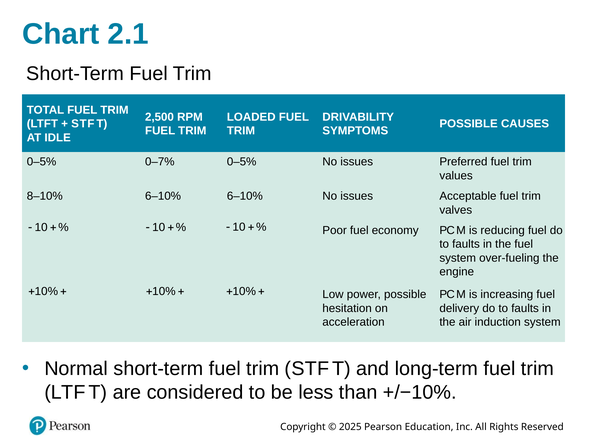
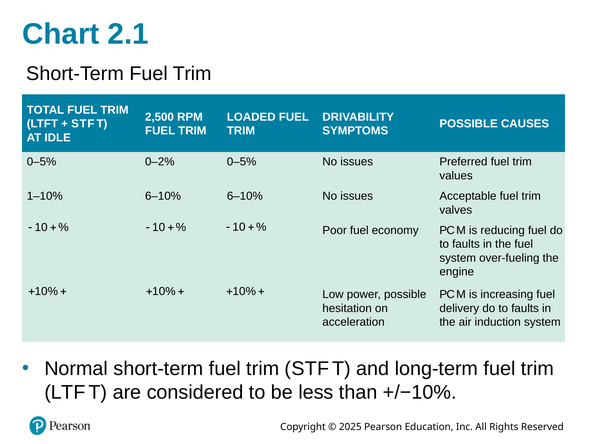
0–7%: 0–7% -> 0–2% (160, 162)
8–10%: 8–10% -> 1–10% (45, 196)
